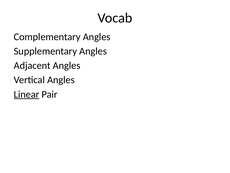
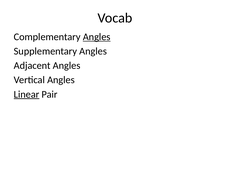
Angles underline: none -> present (97, 37)
